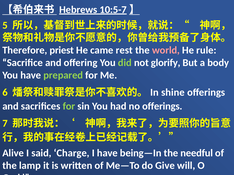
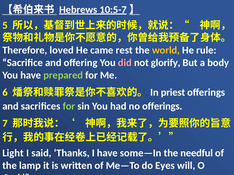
priest: priest -> loved (62, 50)
world colour: pink -> yellow (166, 50)
did colour: light green -> pink (125, 63)
shine: shine -> priest (173, 93)
Alive: Alive -> Light (13, 153)
Charge: Charge -> Thanks (72, 153)
being—In: being—In -> some—In (141, 153)
Give: Give -> Eyes (165, 166)
